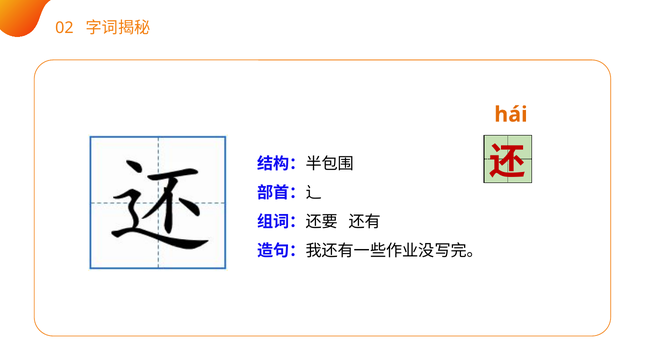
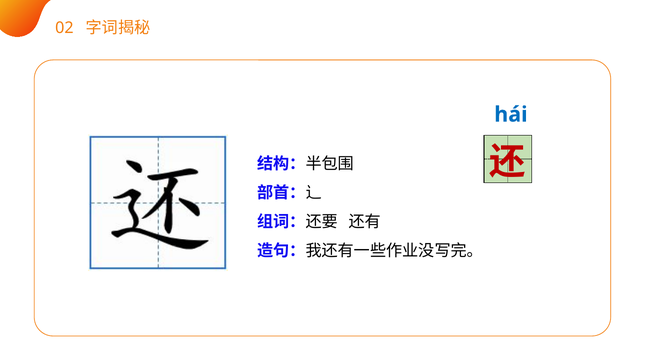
hái colour: orange -> blue (511, 114)
